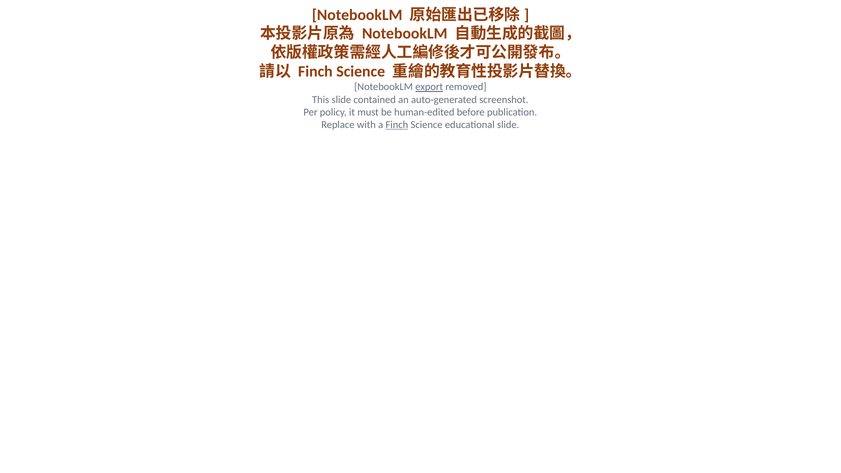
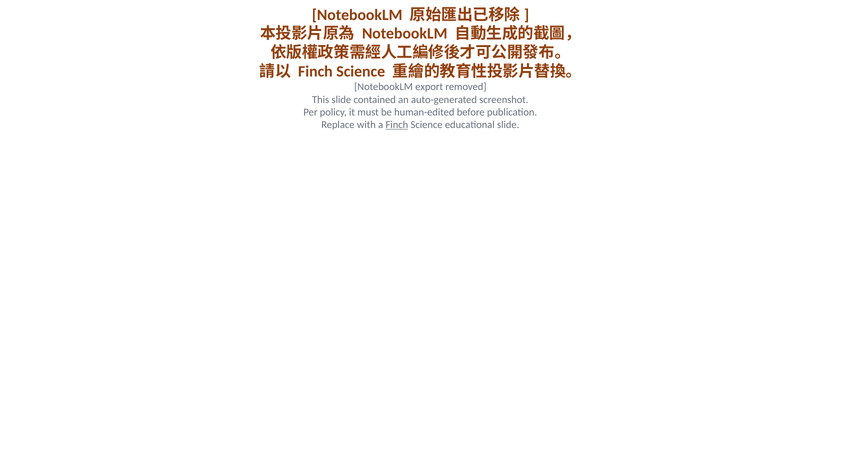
export underline: present -> none (429, 87)
